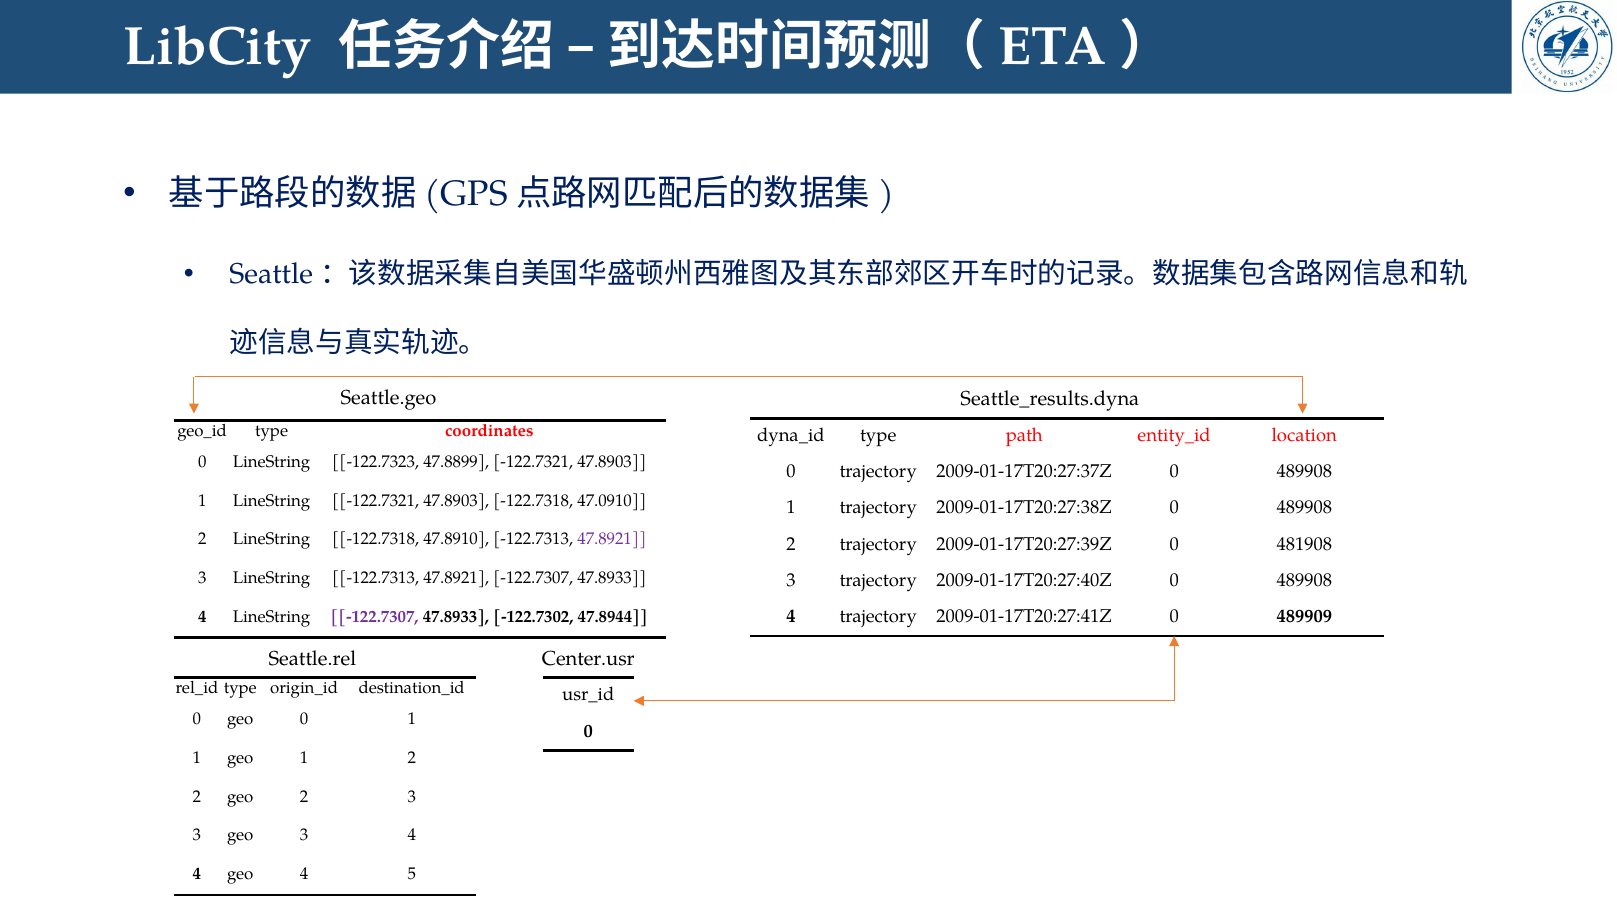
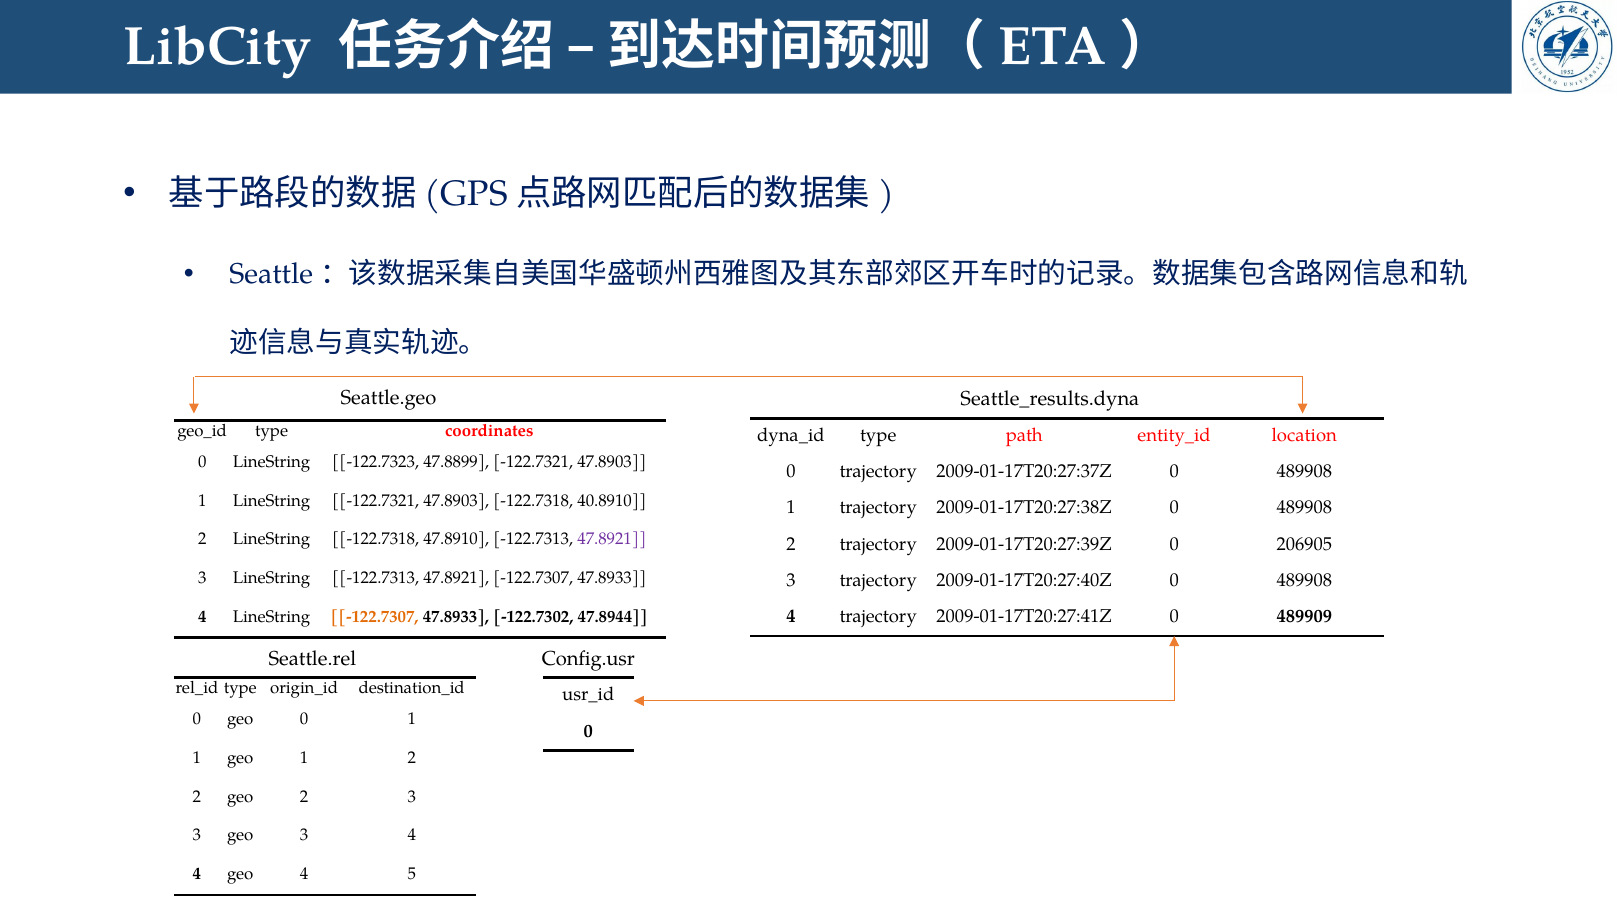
47.0910: 47.0910 -> 40.8910 (612, 500)
481908: 481908 -> 206905 (1304, 544)
-122.7307 colour: purple -> orange (375, 617)
Center.usr: Center.usr -> Config.usr (588, 658)
